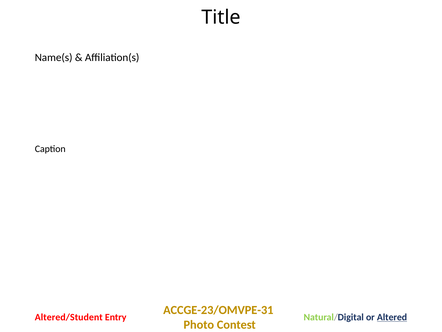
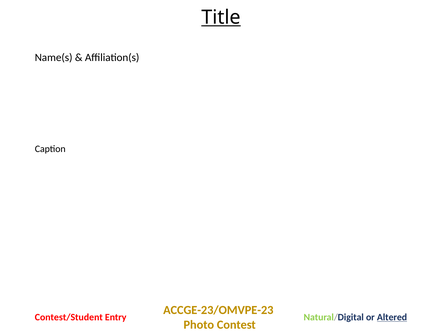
Title underline: none -> present (221, 17)
ACCGE-23/OMVPE-31: ACCGE-23/OMVPE-31 -> ACCGE-23/OMVPE-23 (218, 310)
Altered/Student: Altered/Student -> Contest/Student (69, 317)
